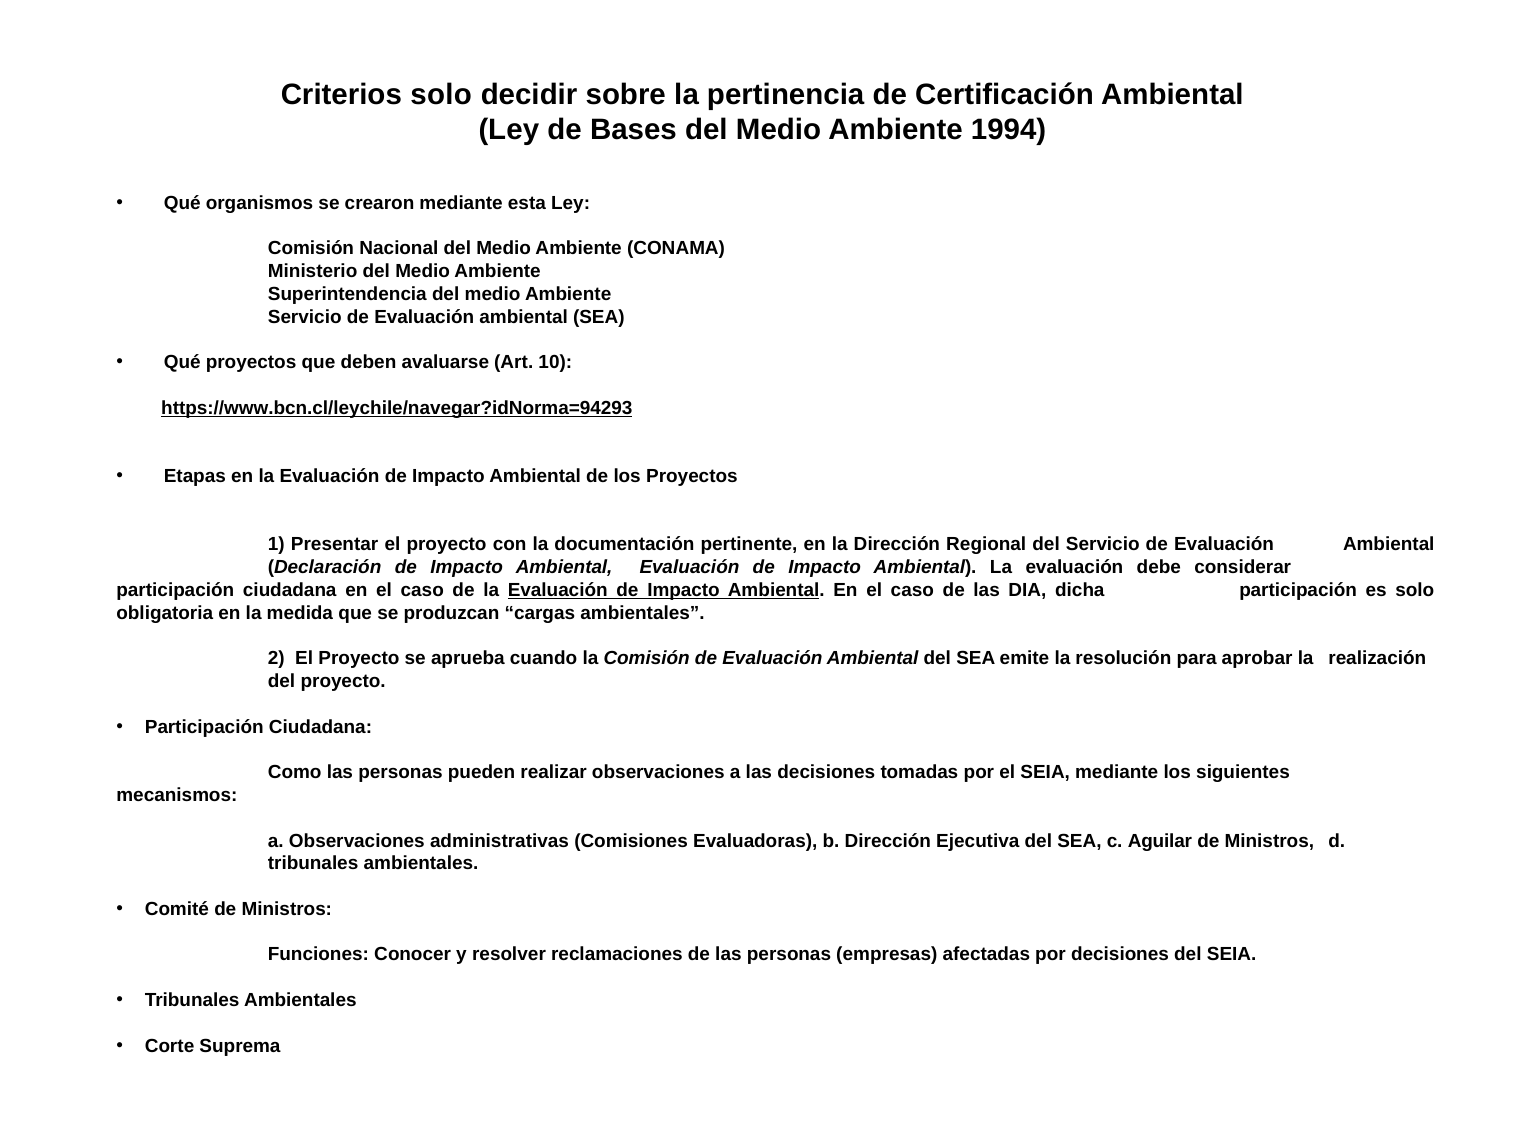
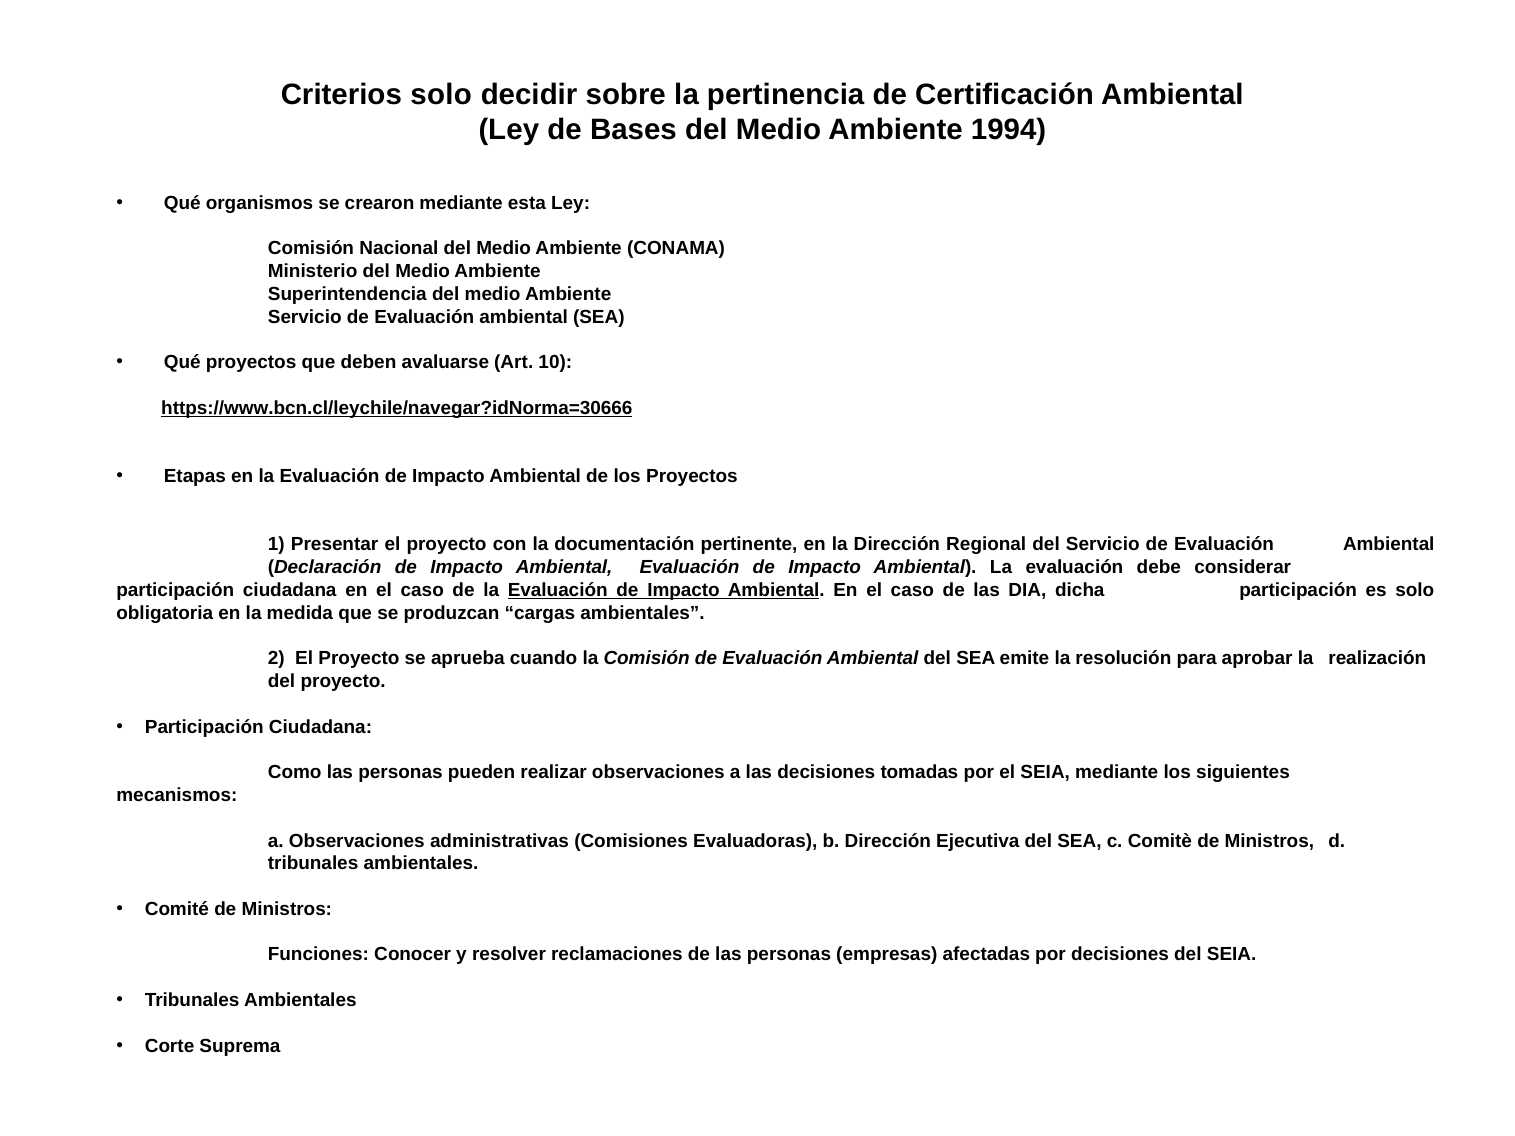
https://www.bcn.cl/leychile/navegar?idNorma=94293: https://www.bcn.cl/leychile/navegar?idNorma=94293 -> https://www.bcn.cl/leychile/navegar?idNorma=30666 (397, 408)
Aguilar: Aguilar -> Comitè (1160, 841)
